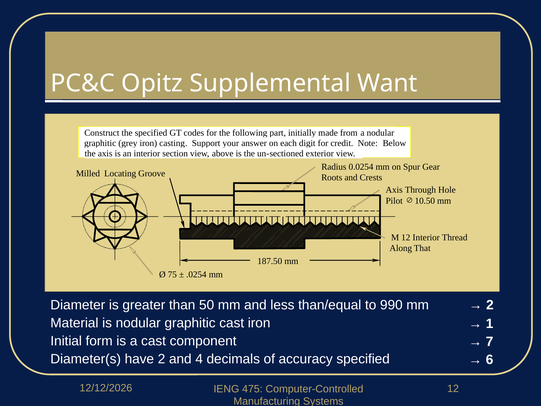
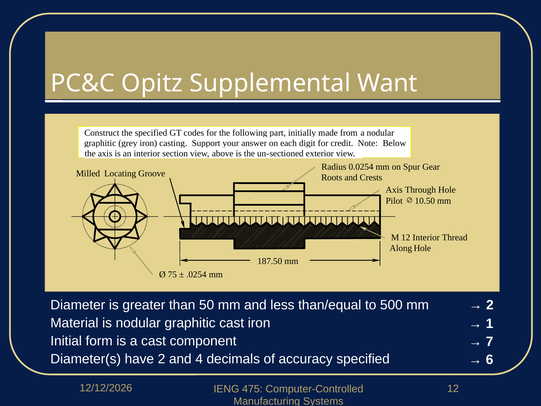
Along That: That -> Hole (422, 248)
990: 990 -> 500 (391, 305)
